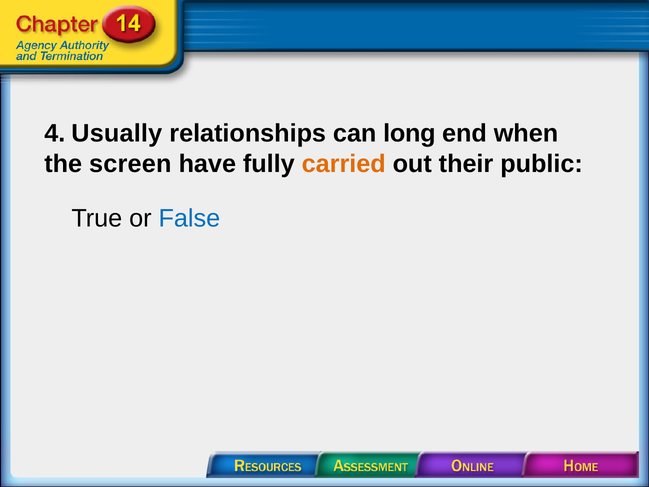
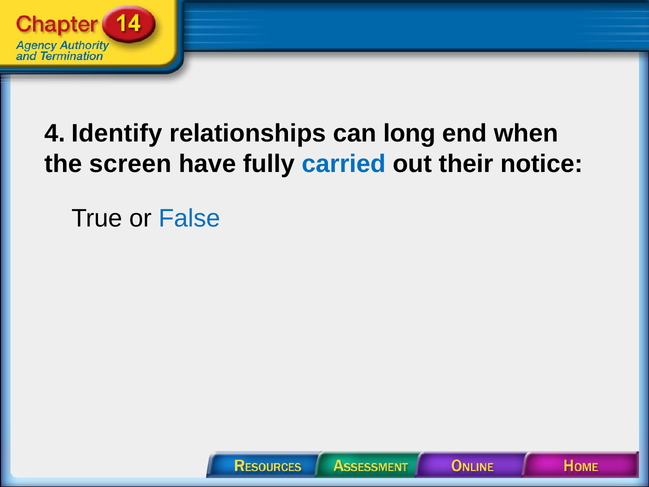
Usually: Usually -> Identify (117, 133)
carried colour: orange -> blue (344, 164)
public: public -> notice (542, 164)
